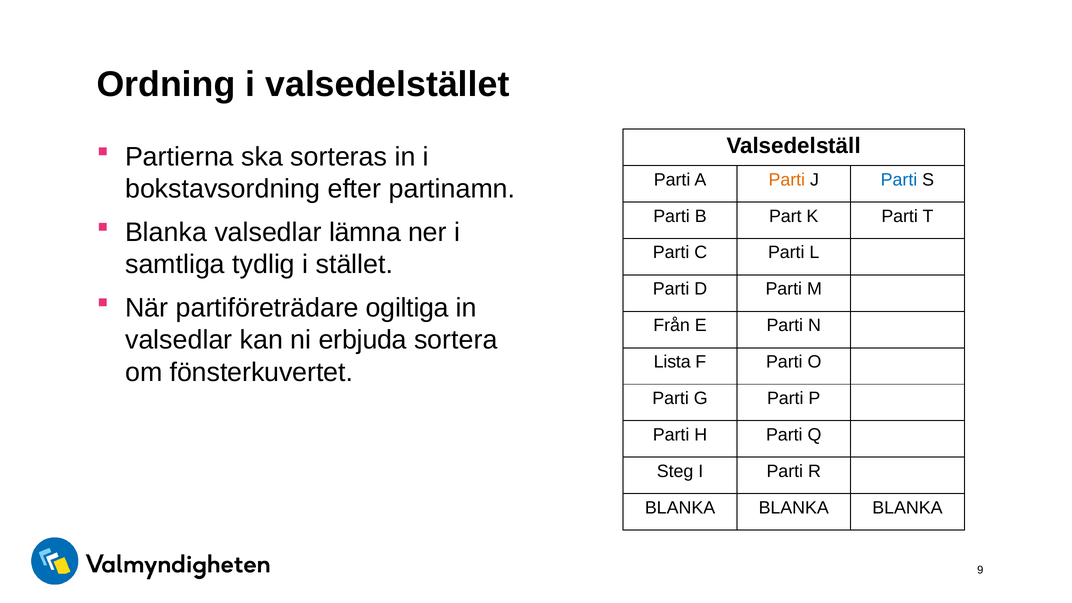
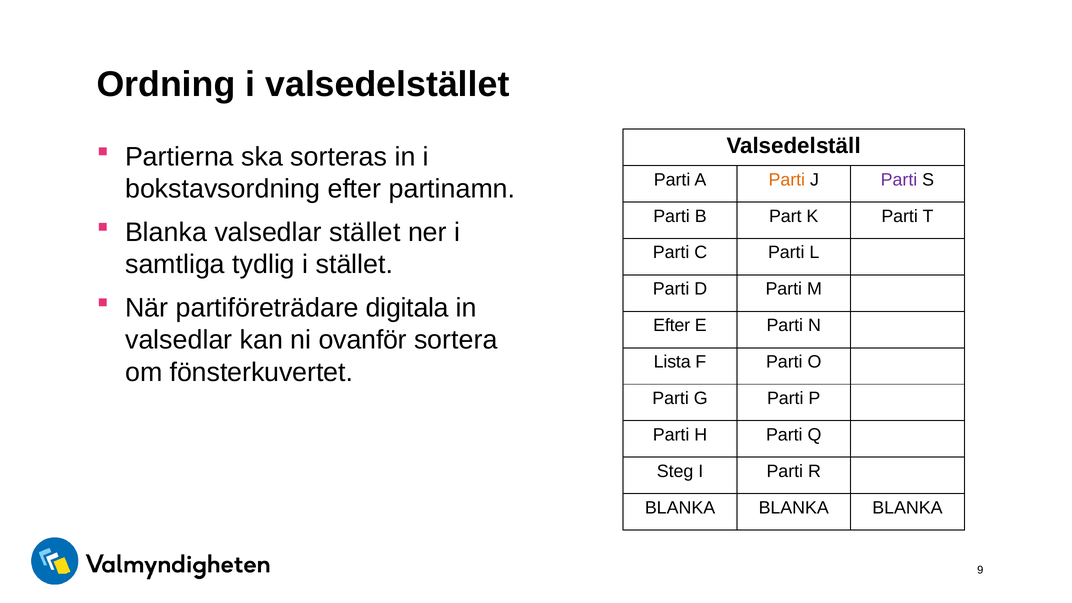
Parti colour: blue -> purple (899, 180)
valsedlar lämna: lämna -> stället (365, 232)
ogiltiga: ogiltiga -> digitala (407, 308)
Från: Från -> Efter (672, 326)
erbjuda: erbjuda -> ovanför (363, 340)
